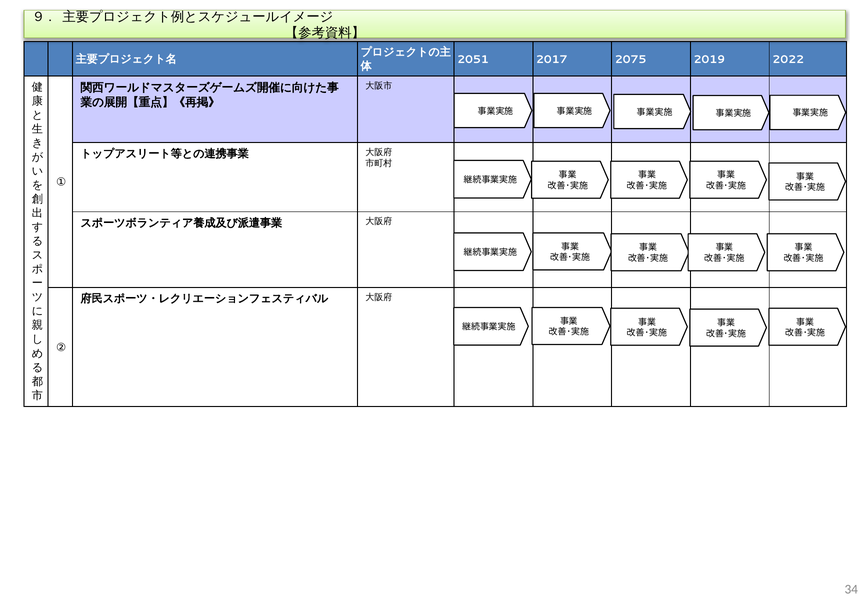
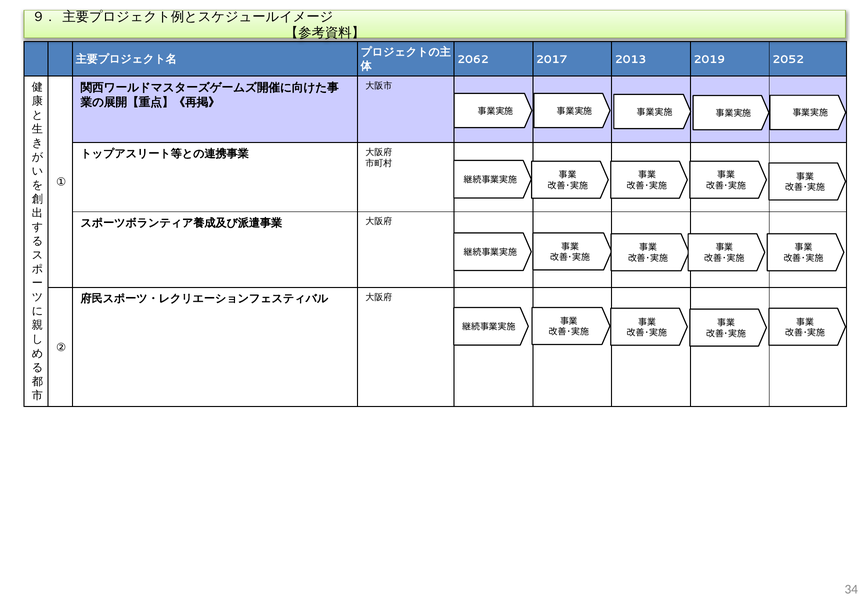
2051: 2051 -> 2062 (473, 59)
2075: 2075 -> 2013 (631, 59)
2022: 2022 -> 2052 (788, 59)
